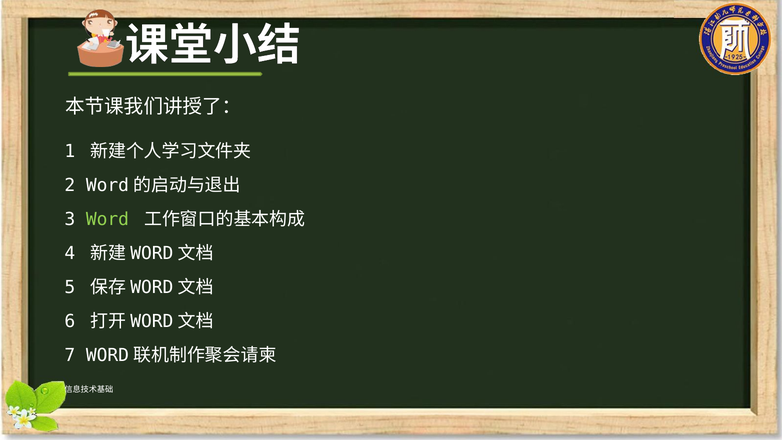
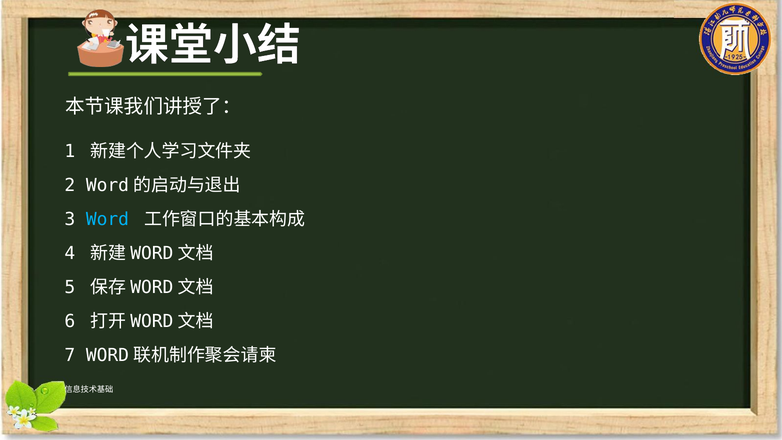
Word colour: light green -> light blue (107, 219)
